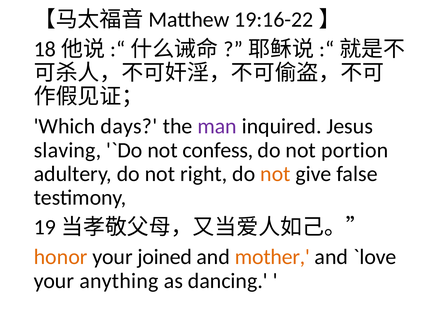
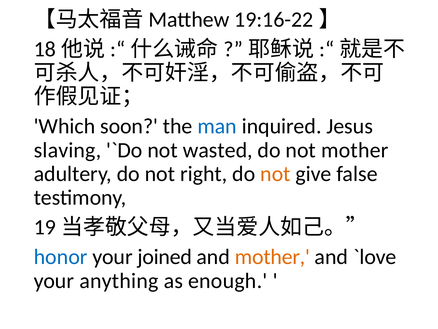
days: days -> soon (129, 126)
man colour: purple -> blue (217, 126)
confess: confess -> wasted (218, 150)
not portion: portion -> mother (355, 150)
honor colour: orange -> blue (61, 257)
dancing: dancing -> enough (228, 280)
